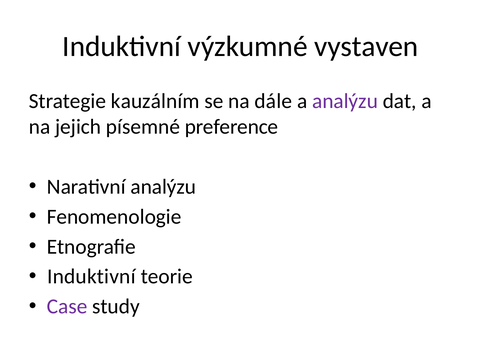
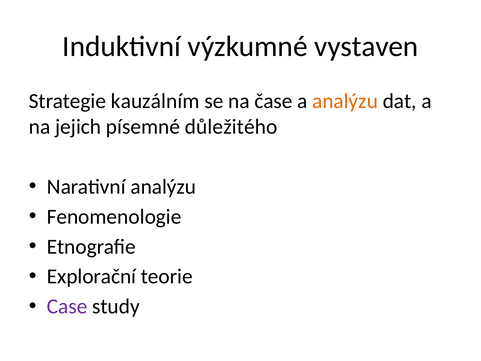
dále: dále -> čase (274, 101)
analýzu colour: purple -> orange (345, 101)
preference: preference -> důležitého (231, 127)
Induktivní: Induktivní -> Explorační (92, 276)
